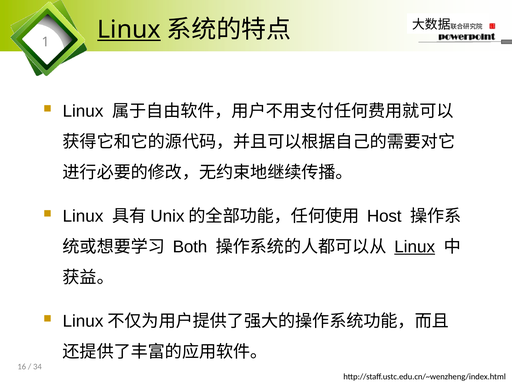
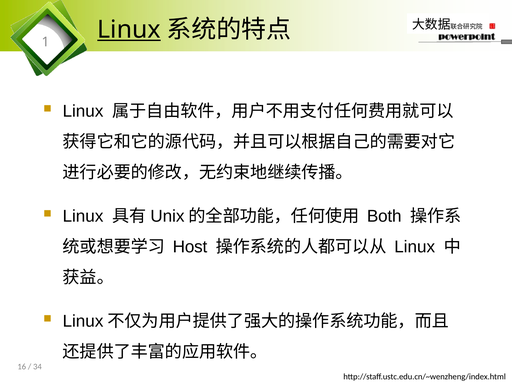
Host: Host -> Both (384, 216)
Both: Both -> Host (190, 247)
Linux underline: present -> none (415, 247)
